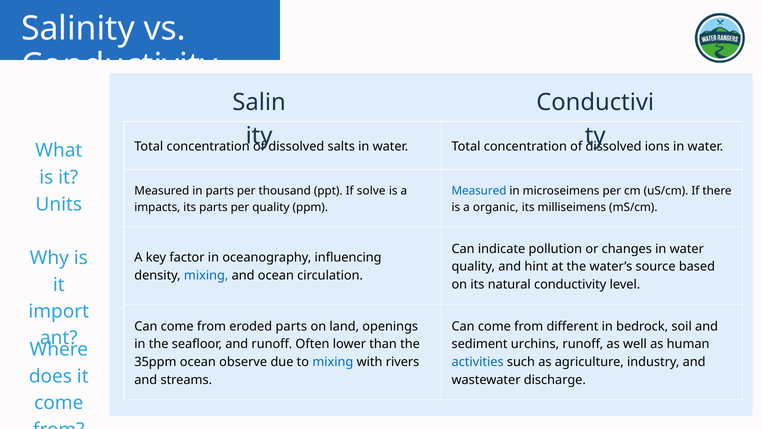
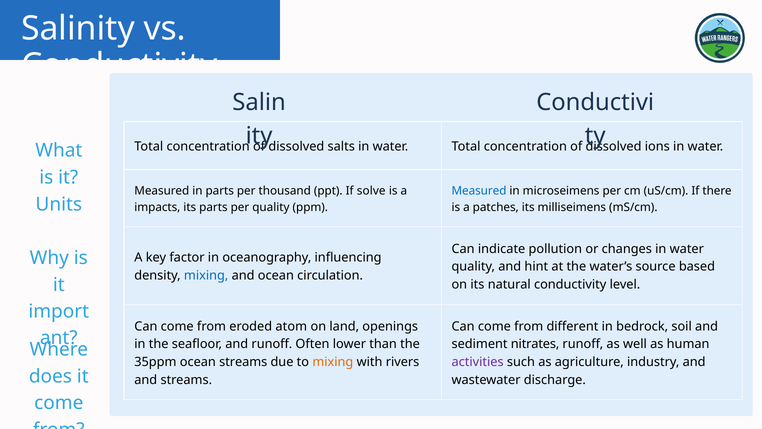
organic: organic -> patches (496, 207)
eroded parts: parts -> atom (291, 326)
urchins: urchins -> nitrates (535, 344)
ocean observe: observe -> streams (243, 362)
mixing colour: blue -> orange (333, 362)
activities colour: blue -> purple (478, 362)
